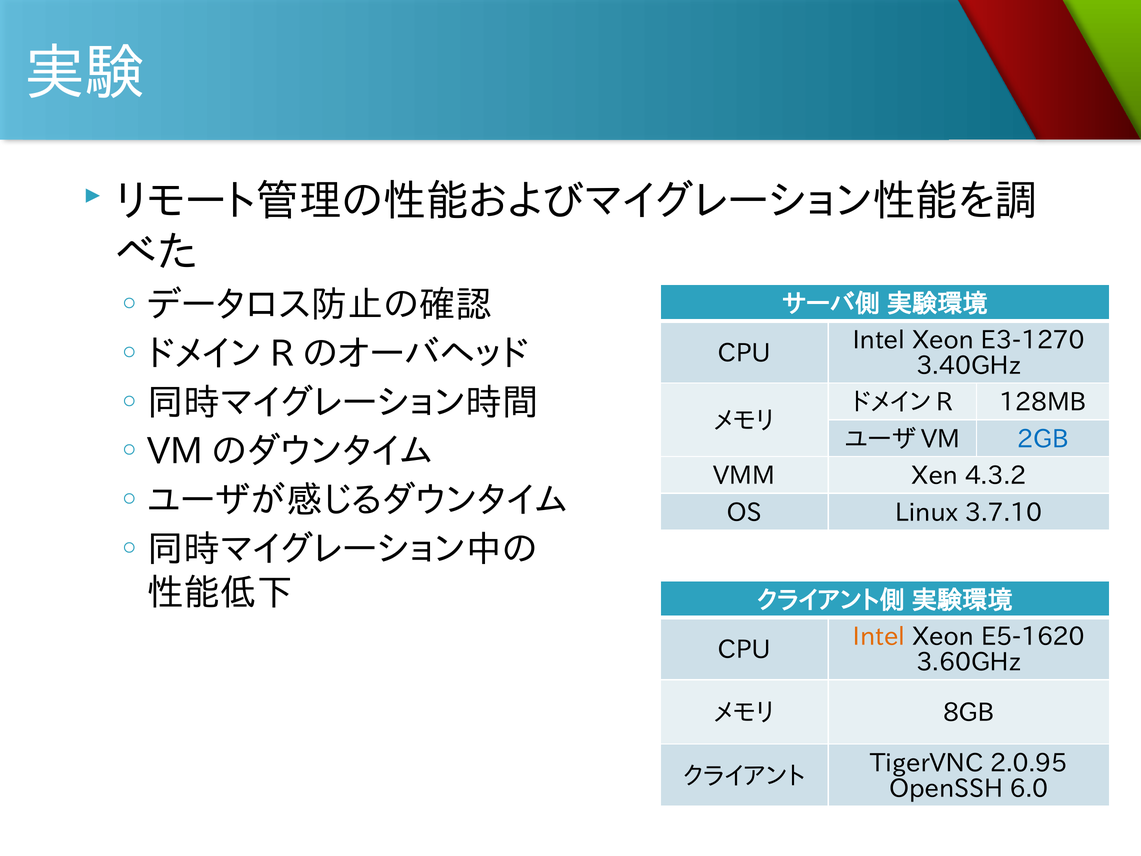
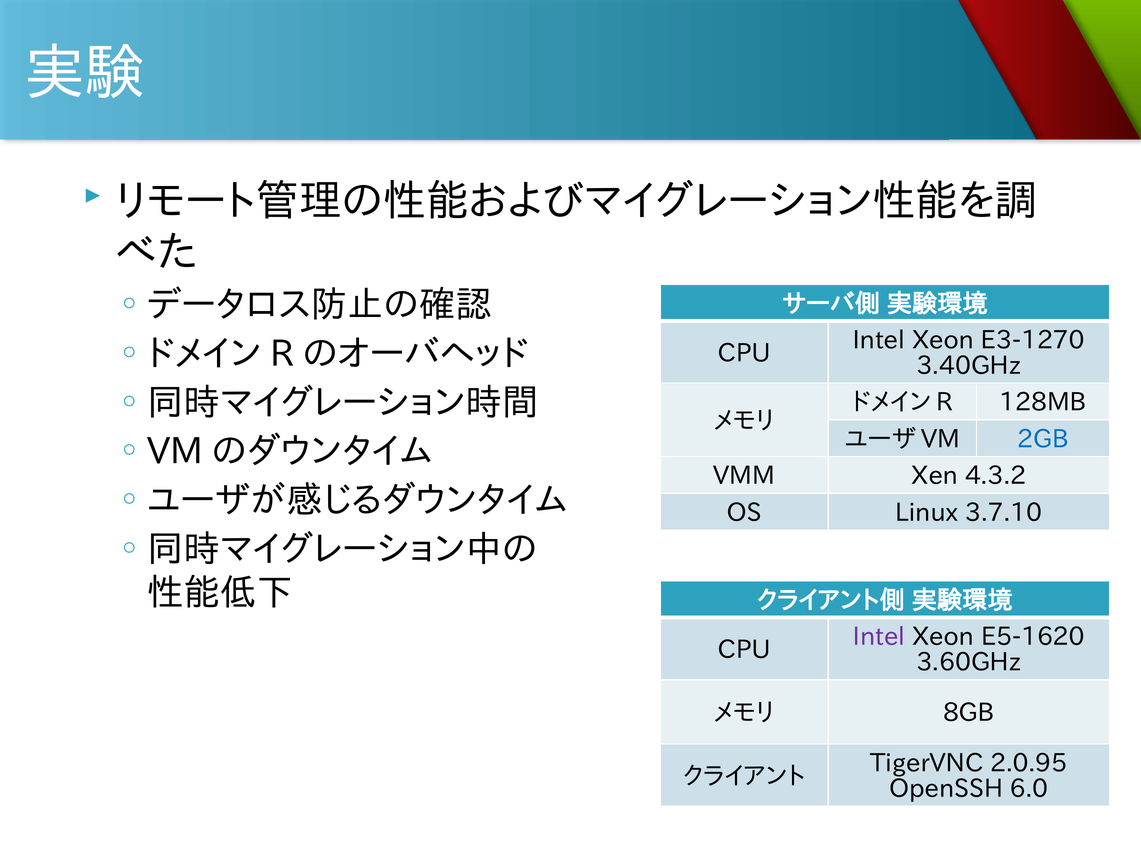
Intel colour: orange -> purple (879, 637)
